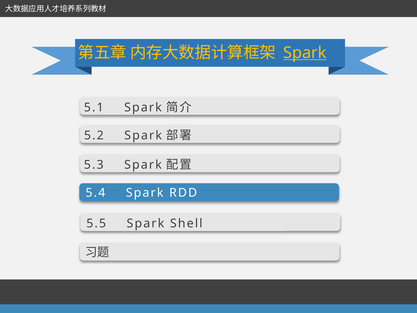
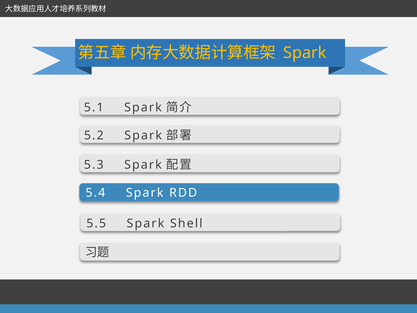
Spark underline: present -> none (305, 53)
